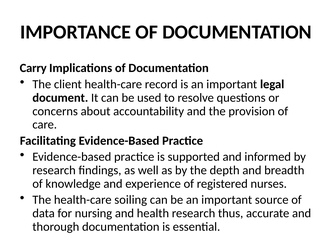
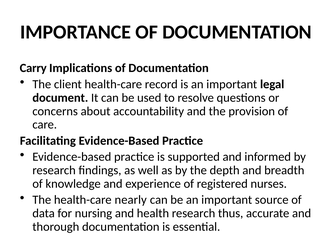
soiling: soiling -> nearly (131, 200)
